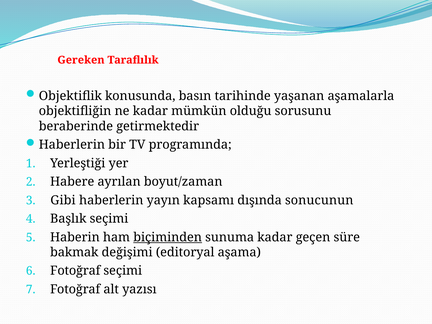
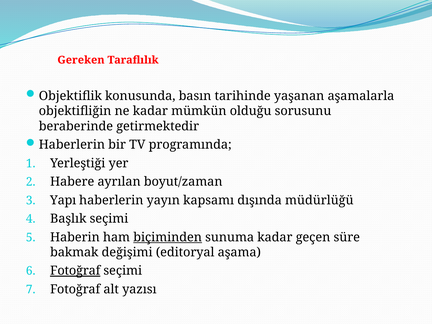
Gibi: Gibi -> Yapı (63, 200)
sonucunun: sonucunun -> müdürlüğü (319, 200)
Fotoğraf underline: none -> present (75, 271)
